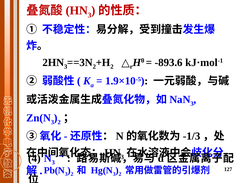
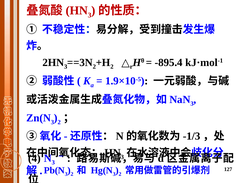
-893.6: -893.6 -> -895.4 (169, 62)
